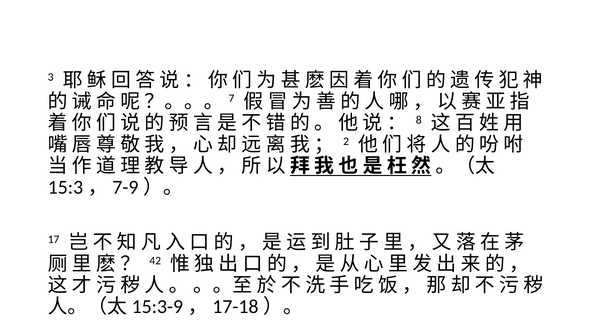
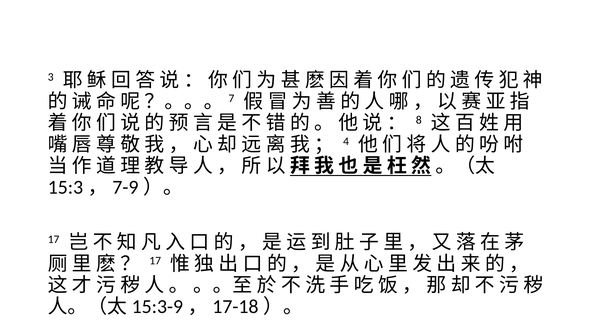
2: 2 -> 4 (346, 141)
42: 42 -> 17 (155, 260)
